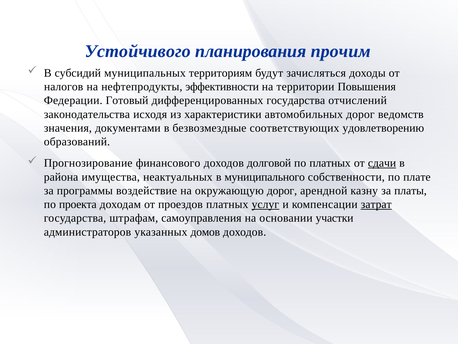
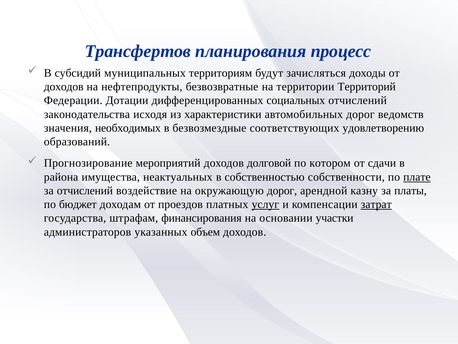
Устойчивого: Устойчивого -> Трансфертов (138, 51)
прочим: прочим -> процесс (341, 51)
налогов: налогов -> доходов (64, 87)
эффективности: эффективности -> безвозвратные (222, 87)
Повышения: Повышения -> Территорий (367, 87)
Готовый: Готовый -> Дотации (127, 100)
дифференцированных государства: государства -> социальных (296, 100)
документами: документами -> необходимых (128, 128)
финансового: финансового -> мероприятий (168, 163)
по платных: платных -> котором (330, 163)
сдачи underline: present -> none (382, 163)
муниципального: муниципального -> собственностью (265, 177)
плате underline: none -> present (417, 177)
за программы: программы -> отчислений (85, 190)
проекта: проекта -> бюджет (78, 204)
самоуправления: самоуправления -> финансирования (201, 218)
домов: домов -> объем (205, 232)
